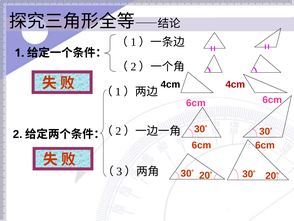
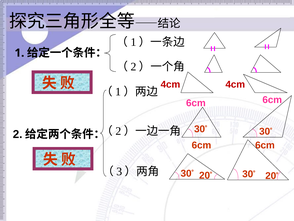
4cm colour: black -> red (170, 84)
